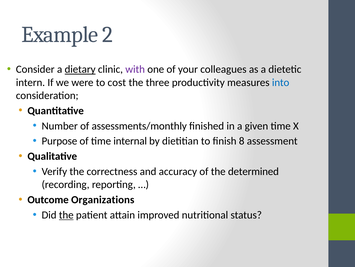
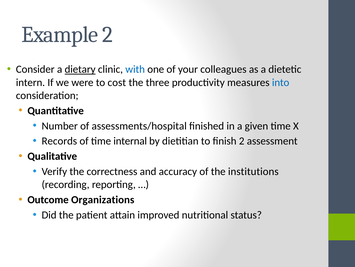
with colour: purple -> blue (135, 69)
assessments/monthly: assessments/monthly -> assessments/hospital (139, 126)
Purpose: Purpose -> Records (59, 141)
finish 8: 8 -> 2 (242, 141)
determined: determined -> institutions (253, 171)
the underline: present -> none (66, 214)
